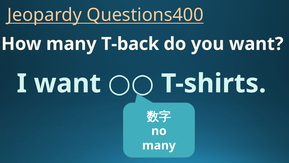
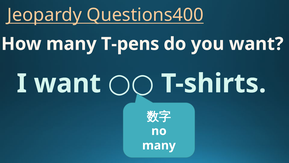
T-back: T-back -> T-pens (130, 44)
